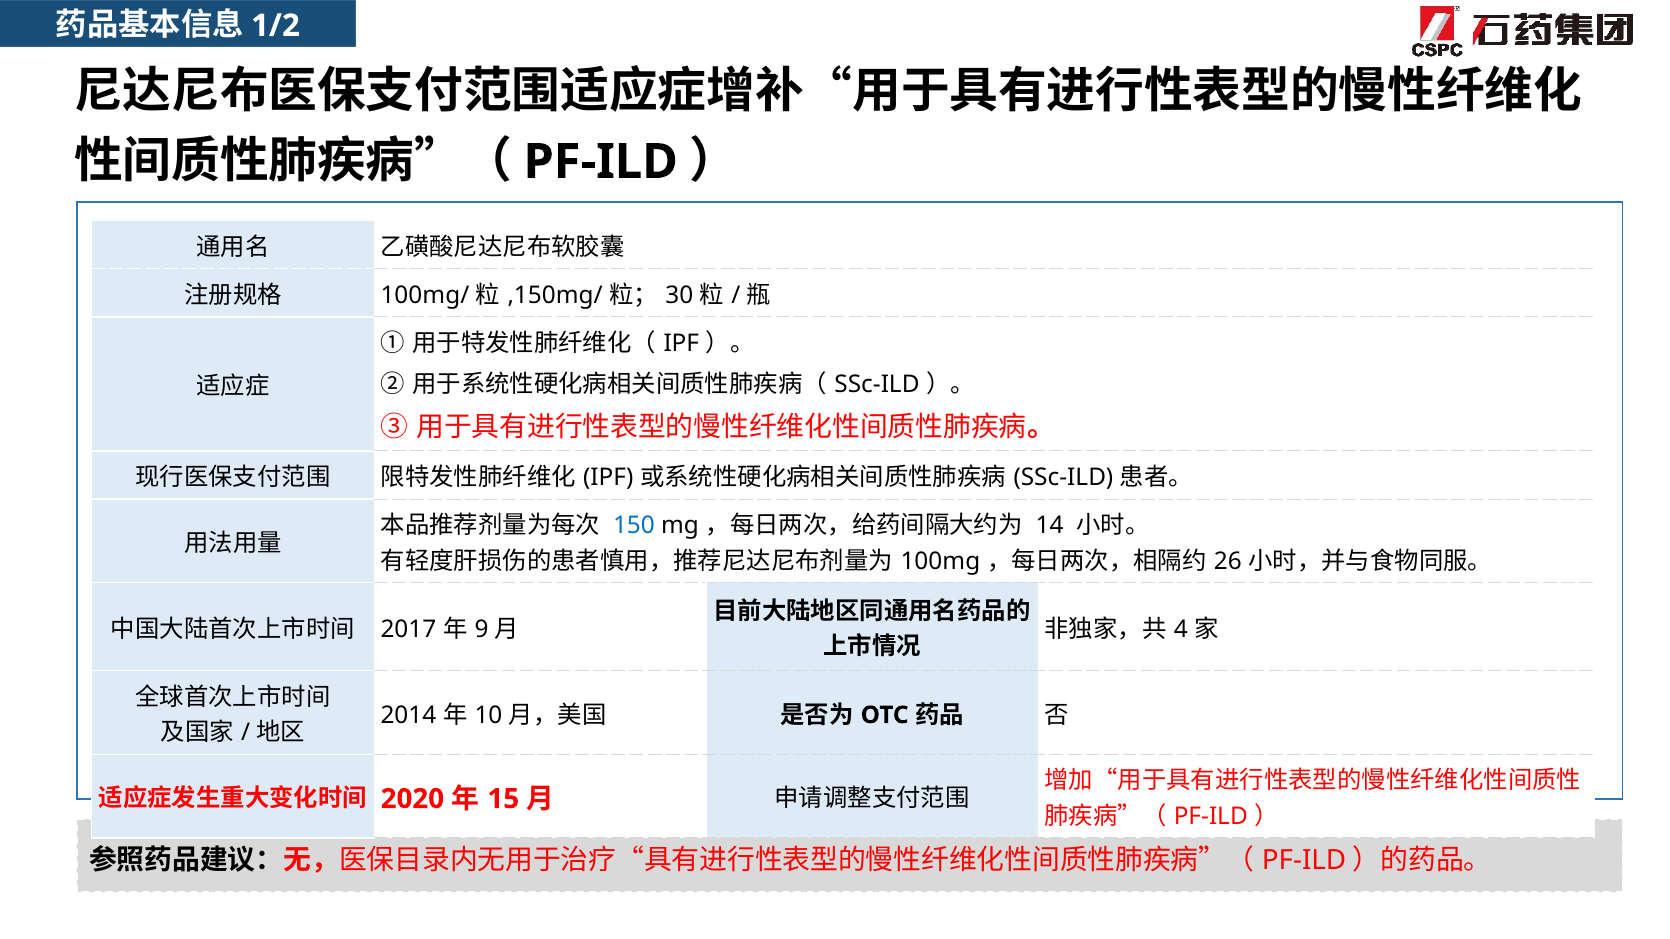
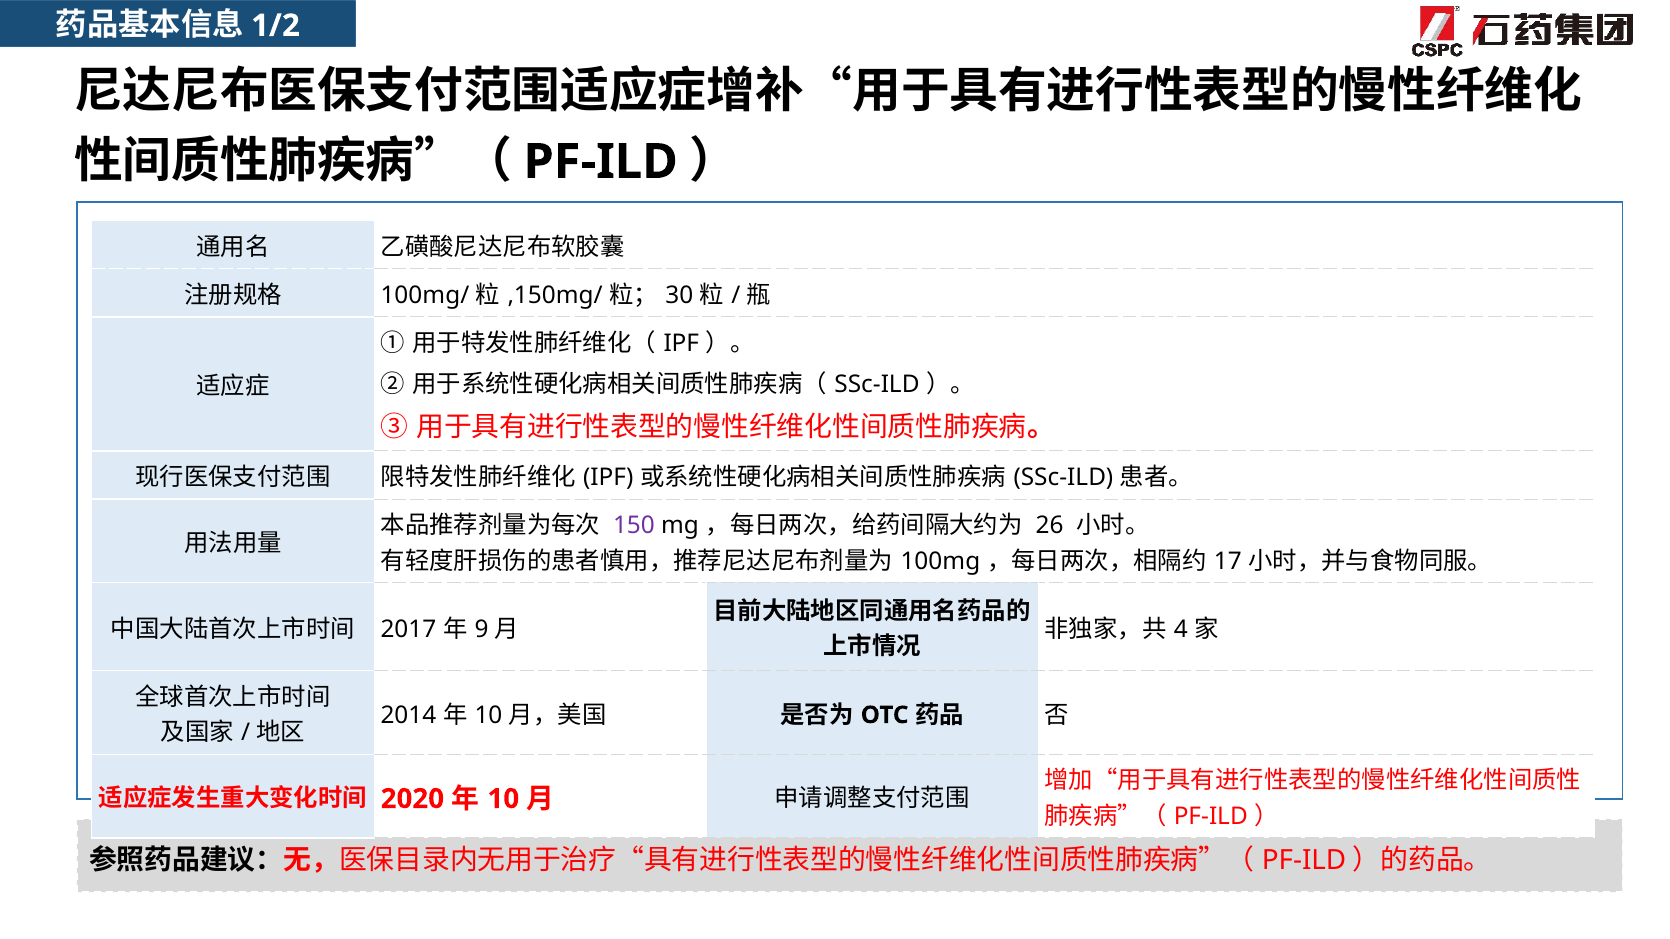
150 colour: blue -> purple (634, 526)
14: 14 -> 26 (1050, 526)
26: 26 -> 17 (1228, 561)
15: 15 -> 10 (503, 799)
